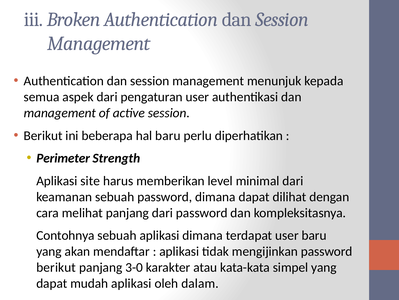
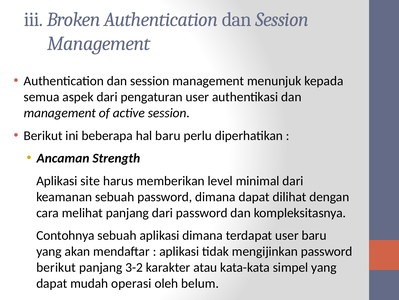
Perimeter: Perimeter -> Ancaman (63, 158)
3-0: 3-0 -> 3-2 (134, 267)
mudah aplikasi: aplikasi -> operasi (131, 283)
dalam: dalam -> belum (200, 283)
